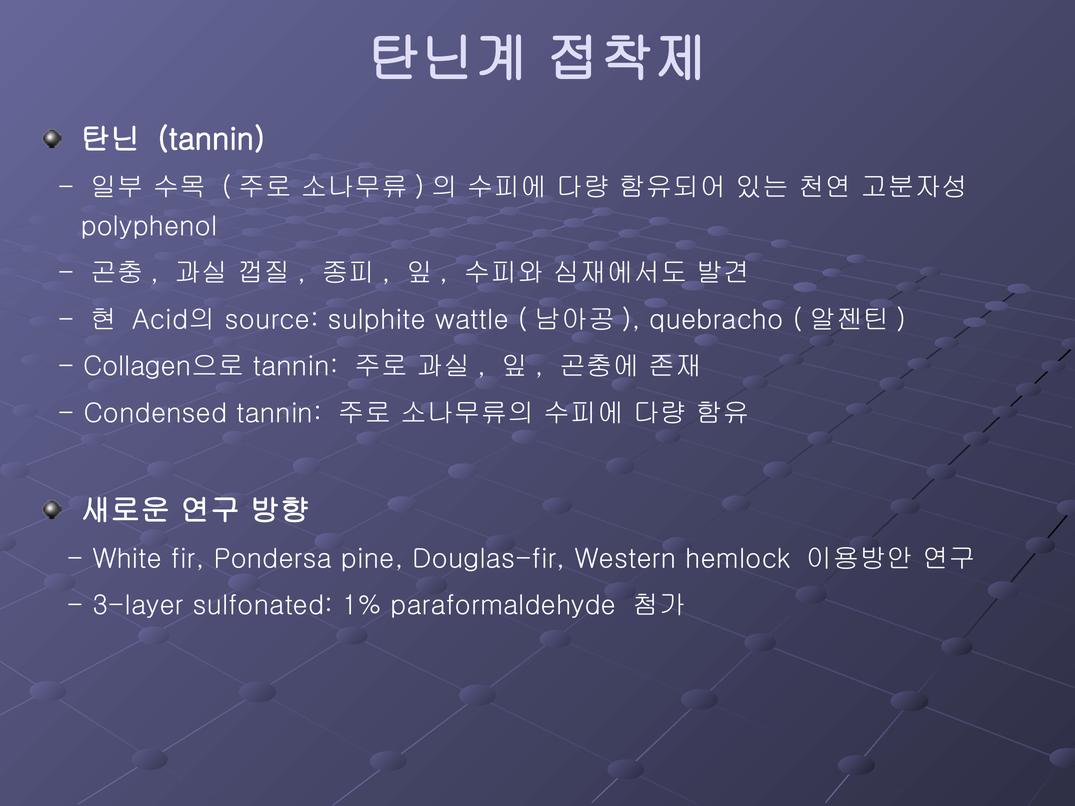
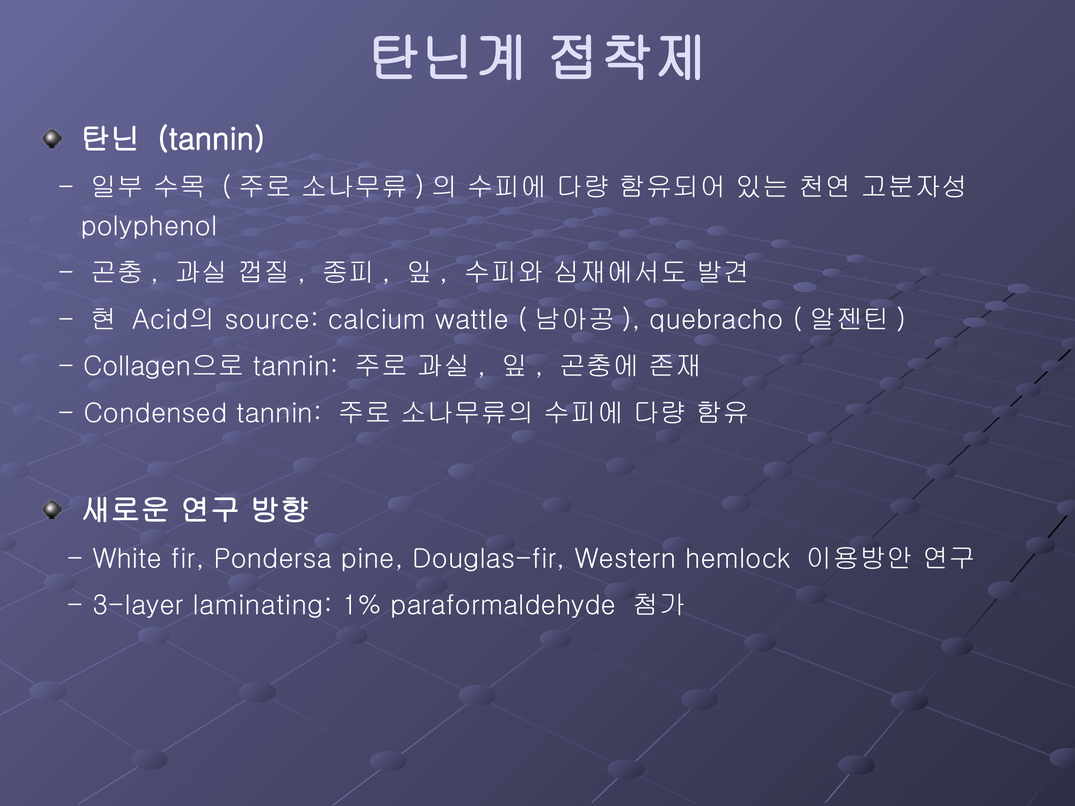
sulphite: sulphite -> calcium (377, 320)
sulfonated: sulfonated -> laminating (263, 606)
